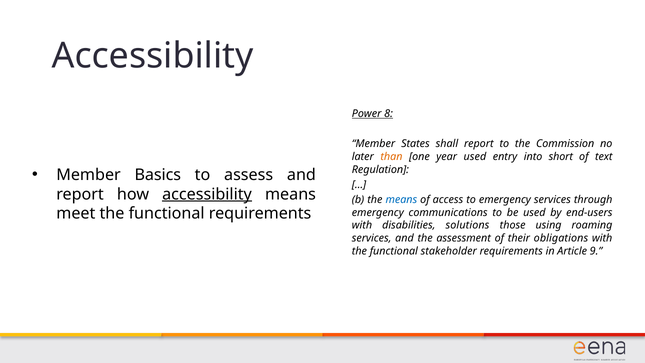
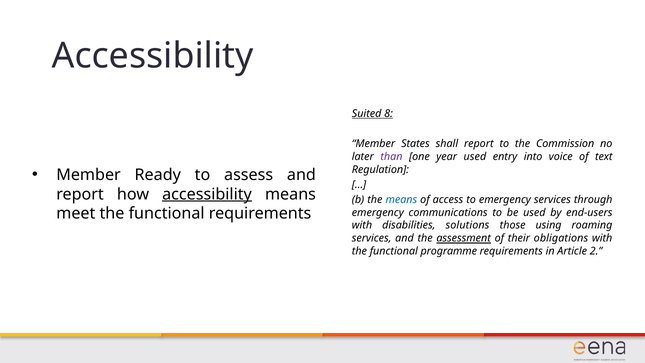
Power: Power -> Suited (367, 113)
than colour: orange -> purple (391, 156)
short: short -> voice (561, 156)
Basics: Basics -> Ready (158, 175)
assessment underline: none -> present (464, 238)
stakeholder: stakeholder -> programme (449, 251)
9: 9 -> 2 (596, 251)
